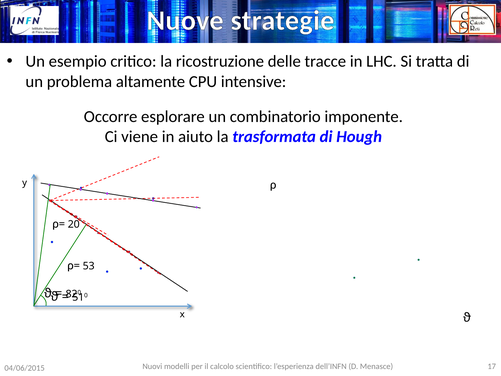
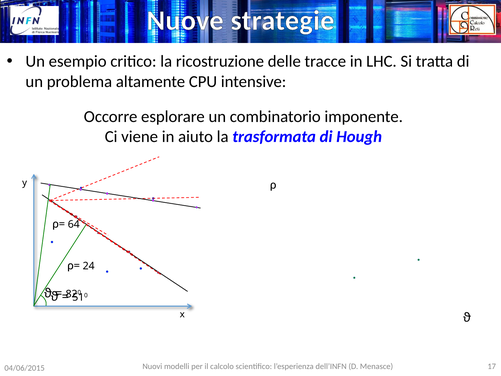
20: 20 -> 64 (74, 224)
53: 53 -> 24 (89, 266)
